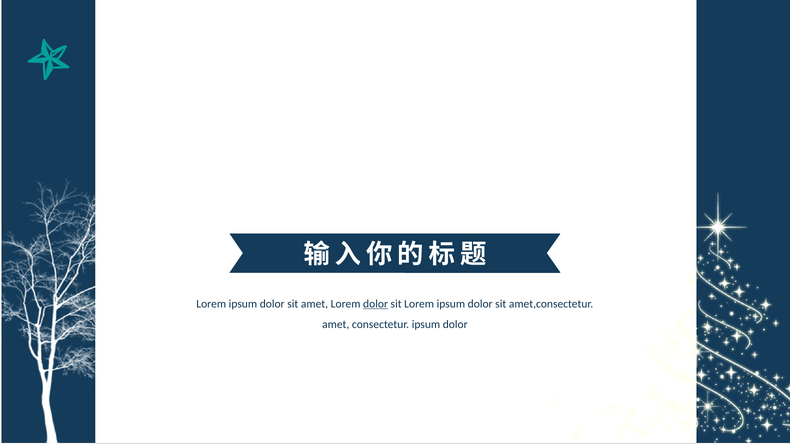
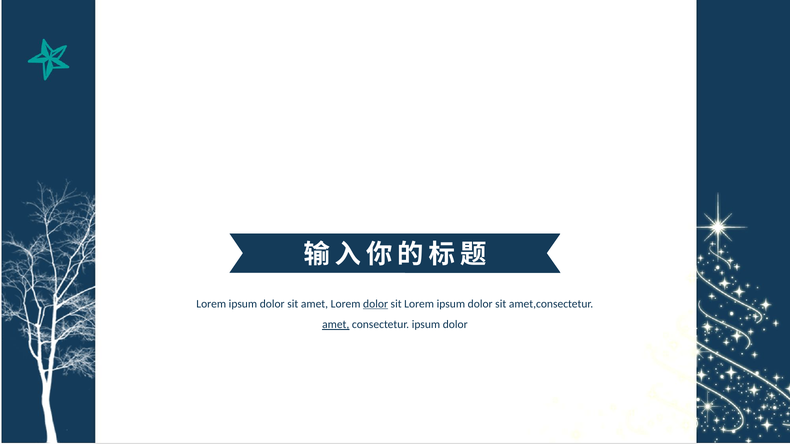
amet underline: none -> present (336, 325)
